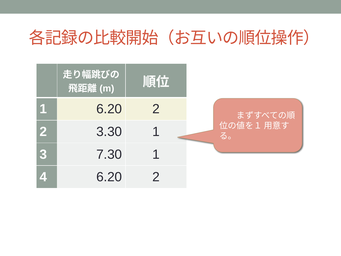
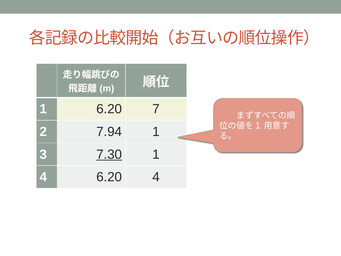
1 6.20 2: 2 -> 7 (156, 109)
3.30: 3.30 -> 7.94 (109, 132)
7.30 underline: none -> present (109, 154)
4 6.20 2: 2 -> 4 (156, 177)
